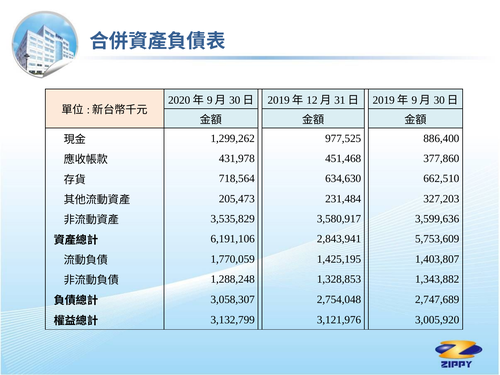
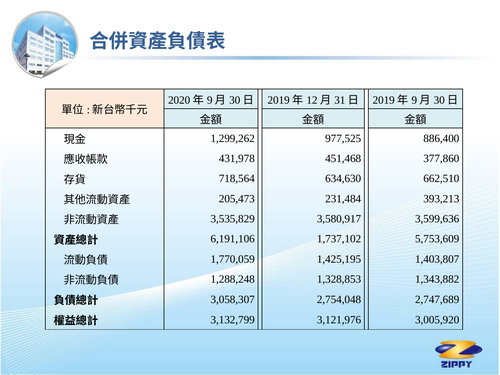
327,203: 327,203 -> 393,213 (441, 199)
2,843,941: 2,843,941 -> 1,737,102 (339, 239)
